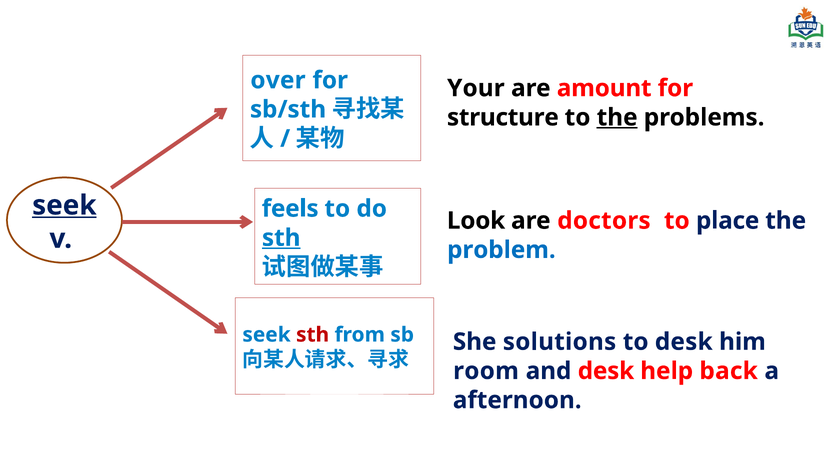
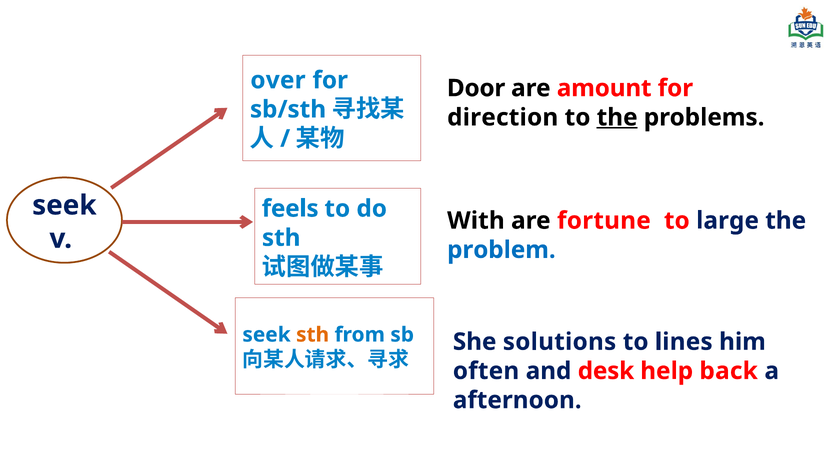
Your: Your -> Door (476, 88)
structure: structure -> direction (503, 117)
seek underline: present -> none (64, 205)
Look: Look -> With (476, 221)
doctors: doctors -> fortune (604, 221)
place: place -> large (728, 221)
sth underline: present -> none (281, 238)
sth colour: red -> orange (313, 335)
to desk: desk -> lines (684, 342)
room: room -> often (486, 371)
